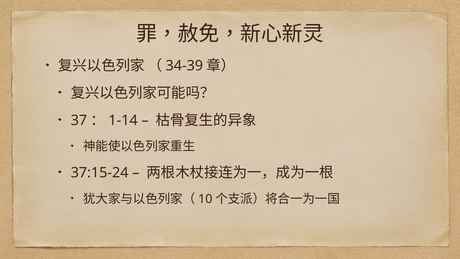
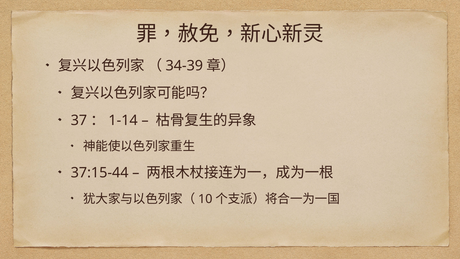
37:15-24: 37:15-24 -> 37:15-44 (100, 173)
